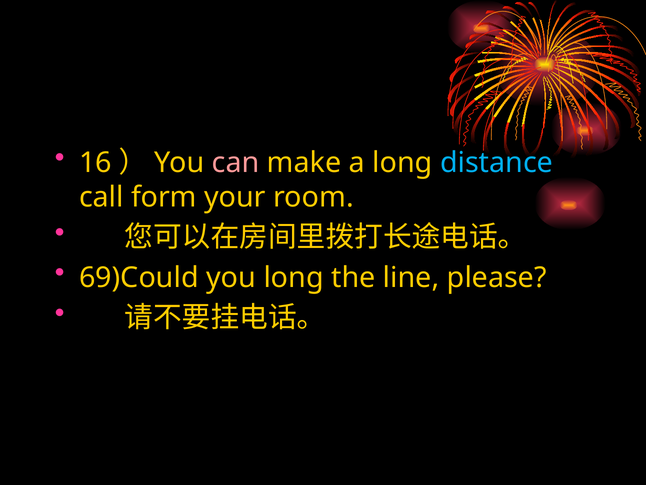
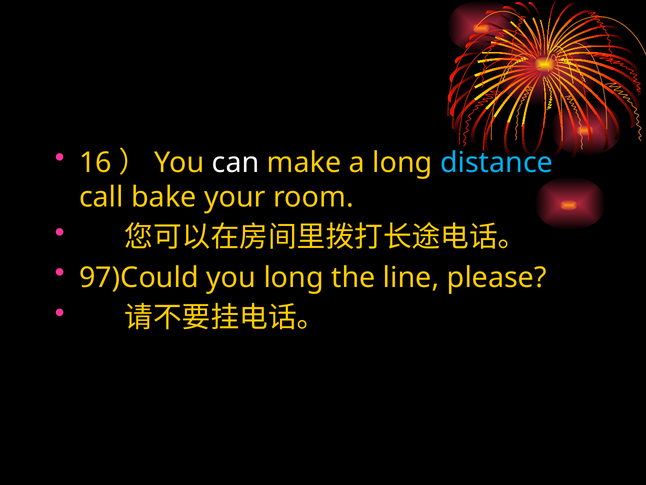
can colour: pink -> white (236, 162)
form: form -> bake (164, 197)
69)Could: 69)Could -> 97)Could (139, 277)
